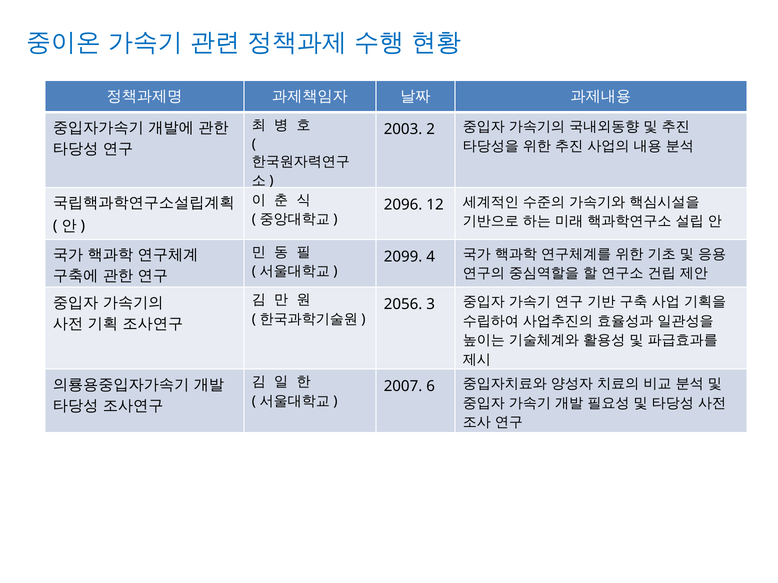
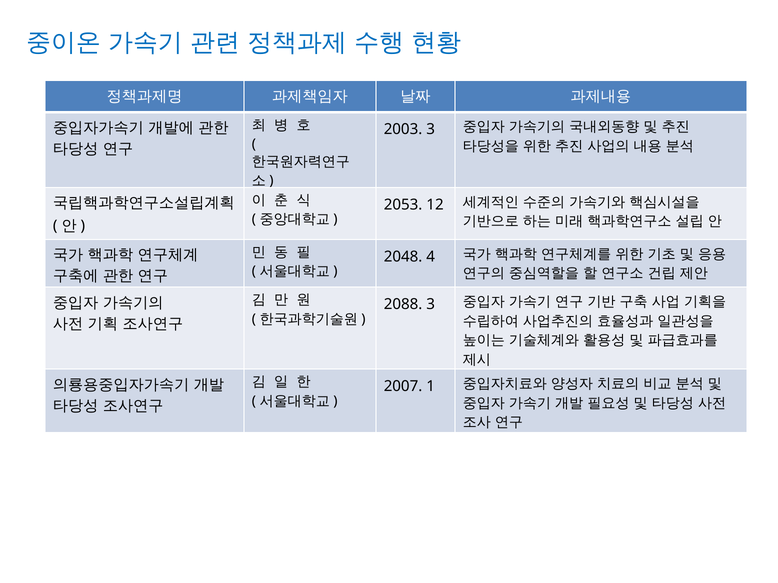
2003 2: 2 -> 3 (431, 129)
2096: 2096 -> 2053 (403, 205)
2099: 2099 -> 2048 (403, 257)
2056: 2056 -> 2088 (403, 305)
6: 6 -> 1 (431, 387)
